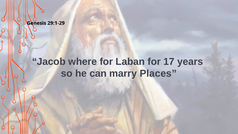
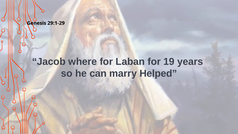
17: 17 -> 19 (169, 62)
Places: Places -> Helped (158, 73)
